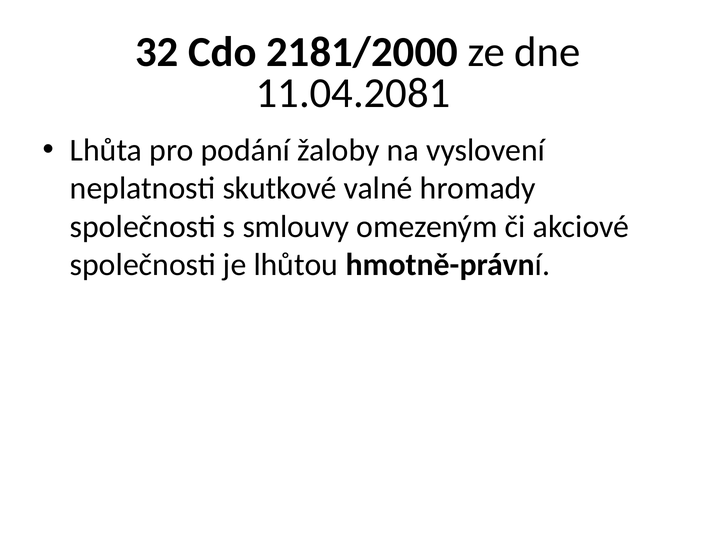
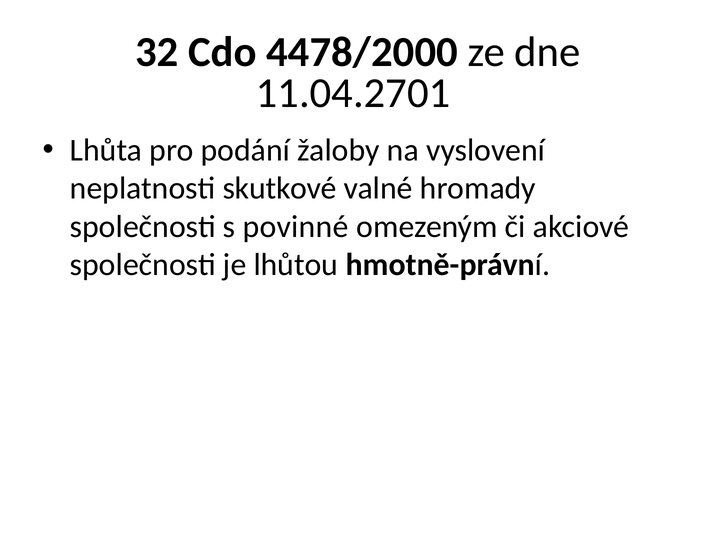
2181/2000: 2181/2000 -> 4478/2000 (362, 52)
11.04.2081: 11.04.2081 -> 11.04.2701 (353, 93)
smlouvy: smlouvy -> povinné (296, 227)
